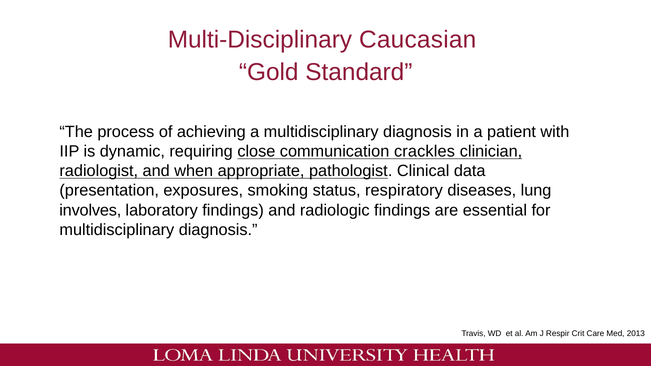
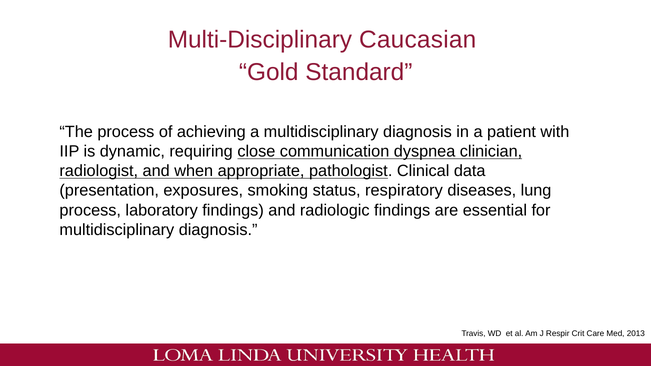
crackles: crackles -> dyspnea (425, 152)
involves: involves -> process (90, 210)
